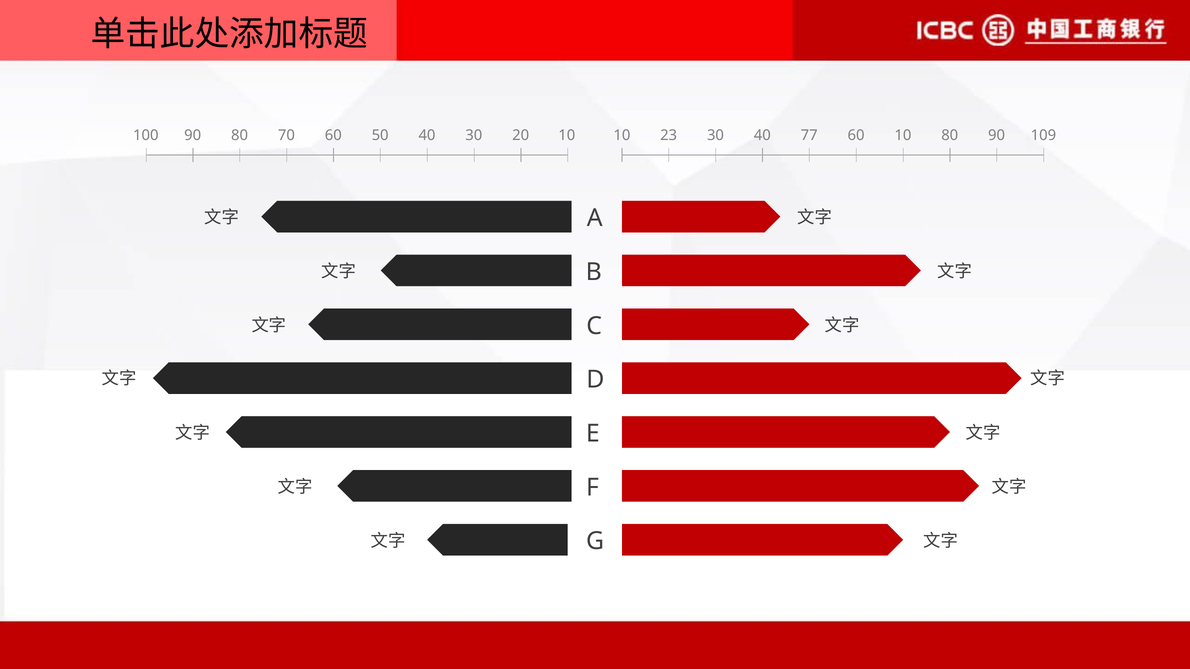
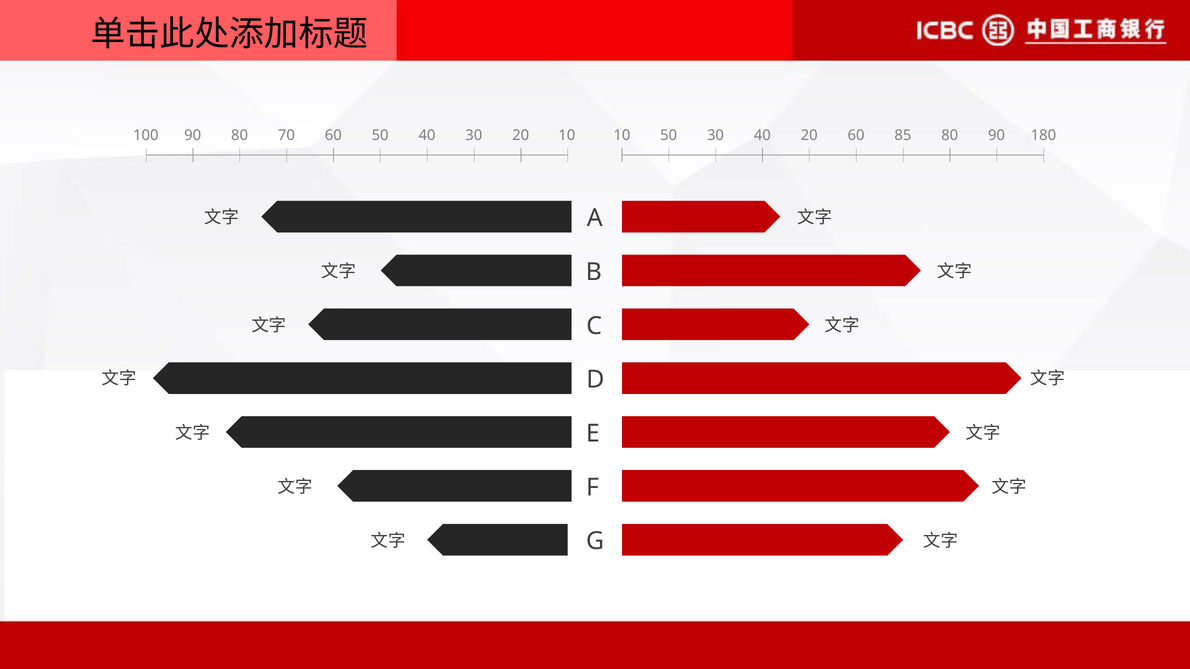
10 23: 23 -> 50 (669, 135)
40 77: 77 -> 20 (809, 135)
60 10: 10 -> 85 (903, 135)
109: 109 -> 180 (1043, 135)
